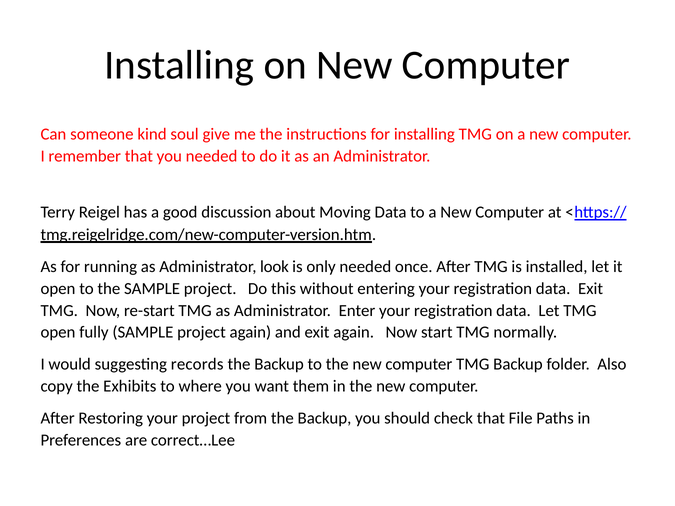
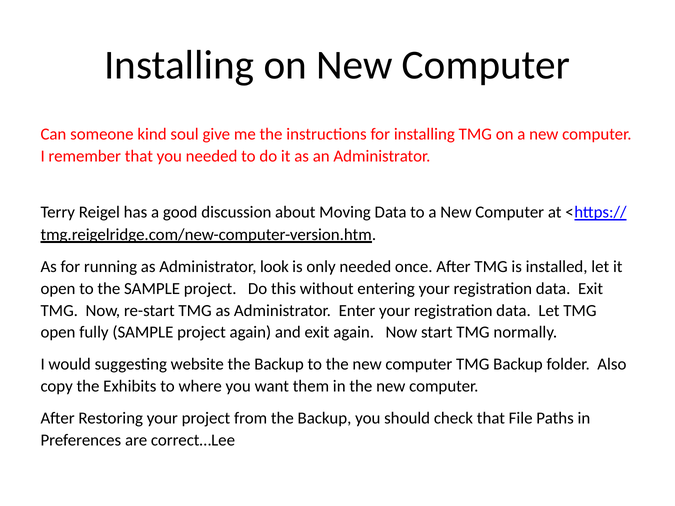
records: records -> website (197, 365)
